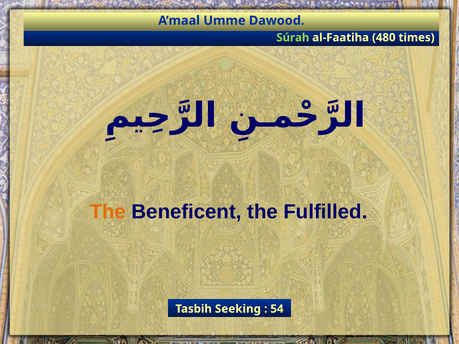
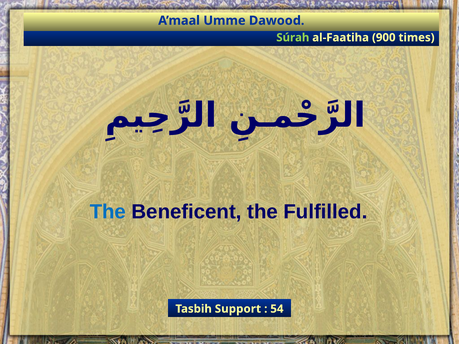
480: 480 -> 900 (384, 38)
The colour: orange -> blue (108, 212)
Seeking: Seeking -> Support (238, 309)
